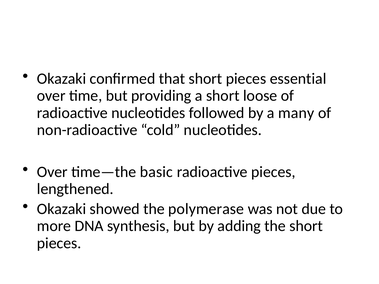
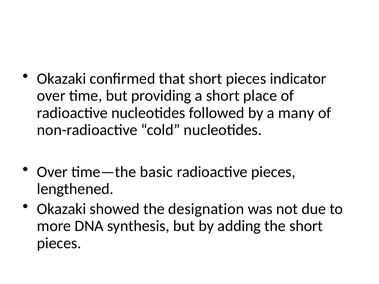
essential: essential -> indicator (298, 79)
loose: loose -> place (260, 96)
polymerase: polymerase -> designation (206, 209)
